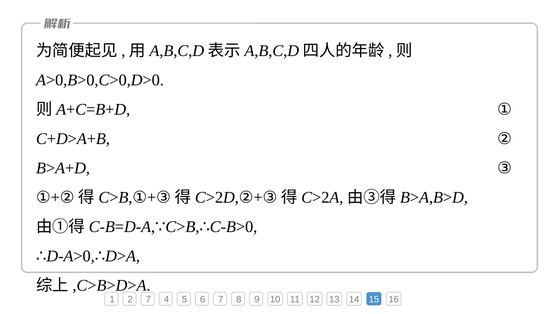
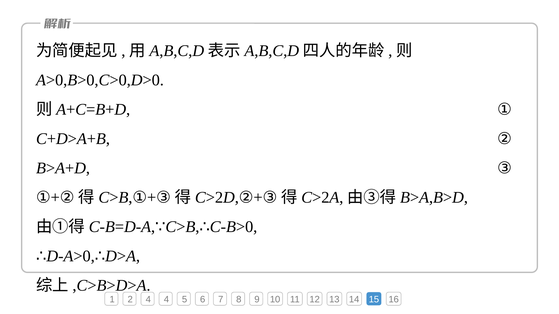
2 7: 7 -> 4 (148, 300)
